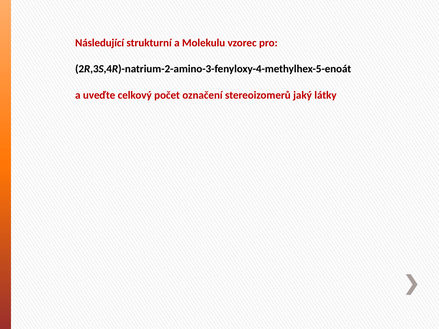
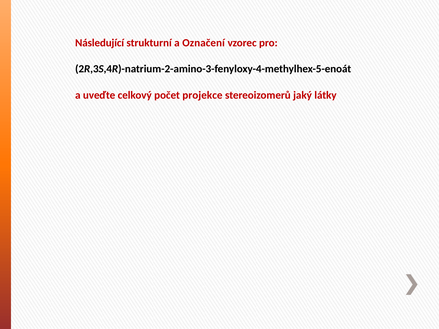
Molekulu: Molekulu -> Označení (204, 43)
označení: označení -> projekce (202, 95)
